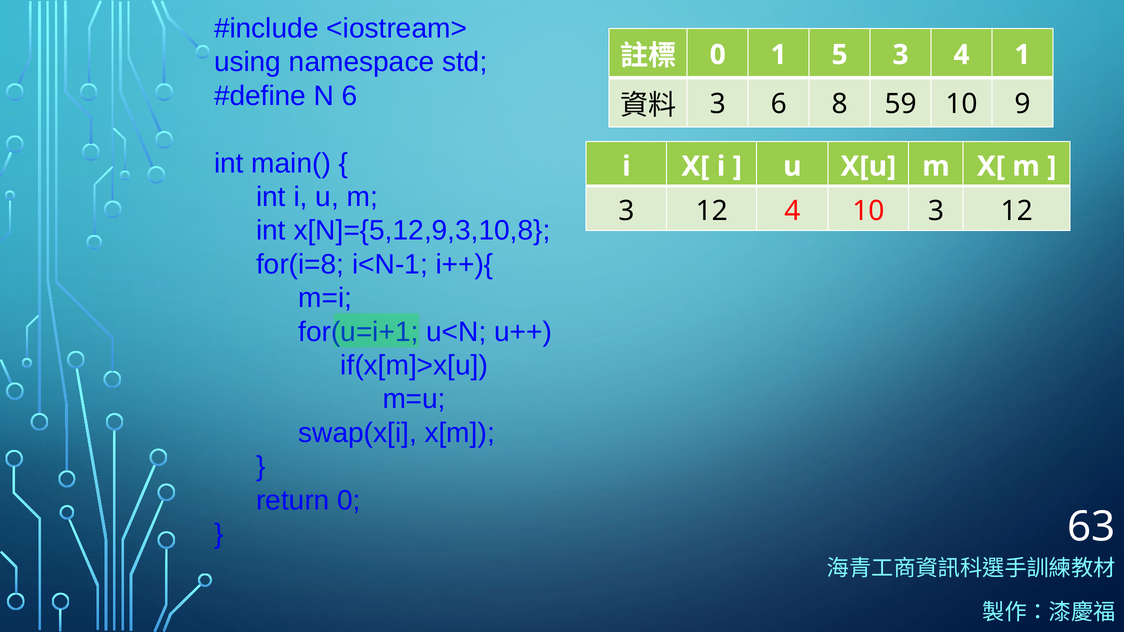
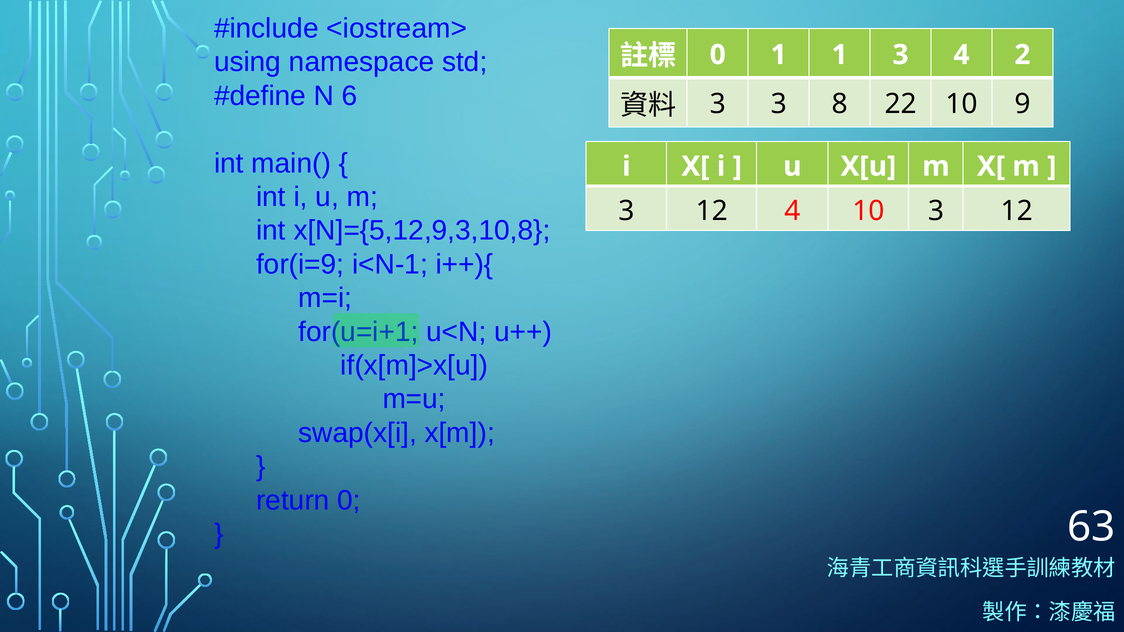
1 5: 5 -> 1 (840, 55)
4 1: 1 -> 2 (1022, 55)
3 6: 6 -> 3 (779, 104)
59: 59 -> 22 (901, 104)
for(i=8: for(i=8 -> for(i=9 (300, 264)
